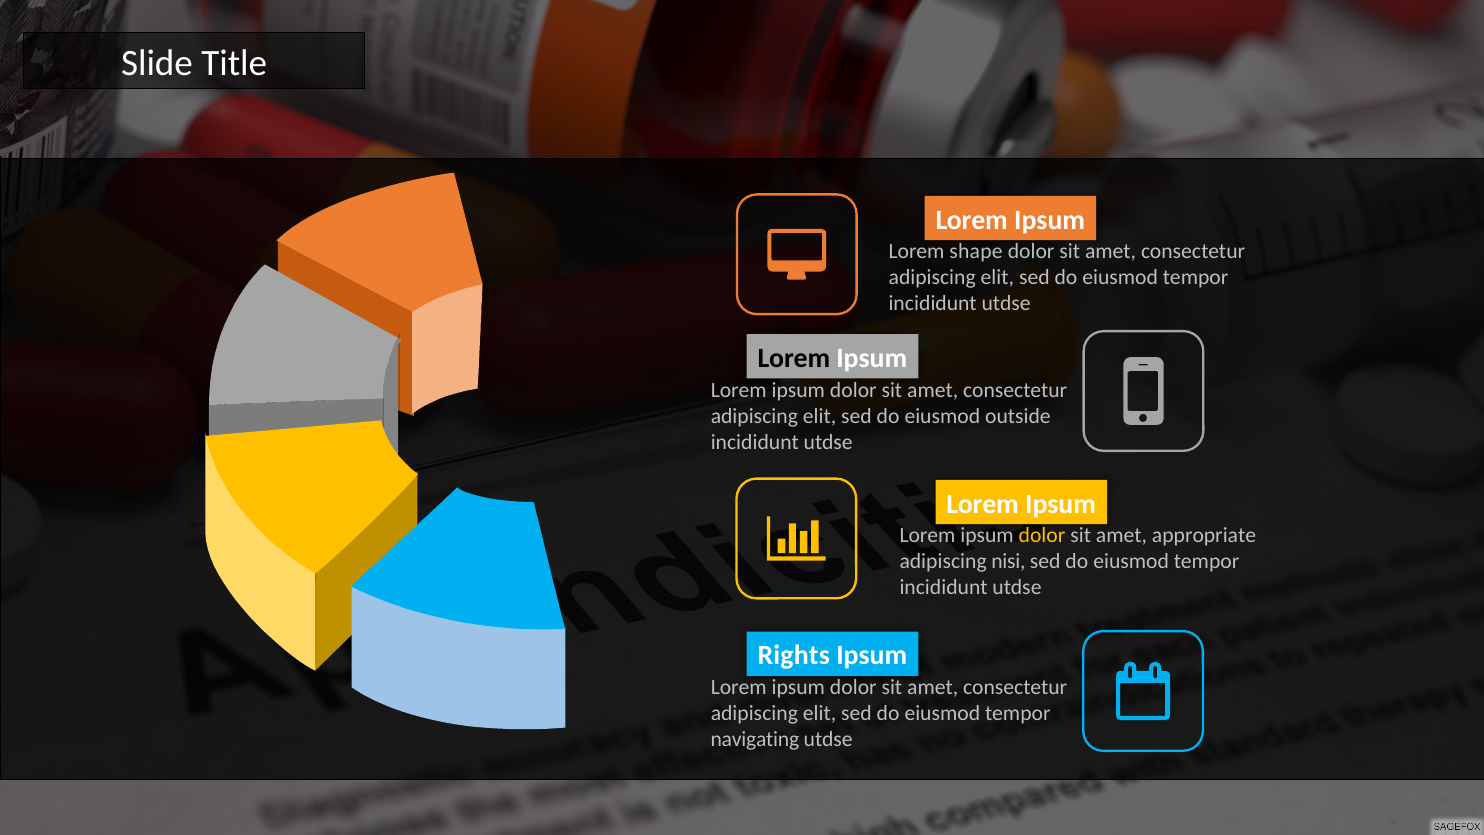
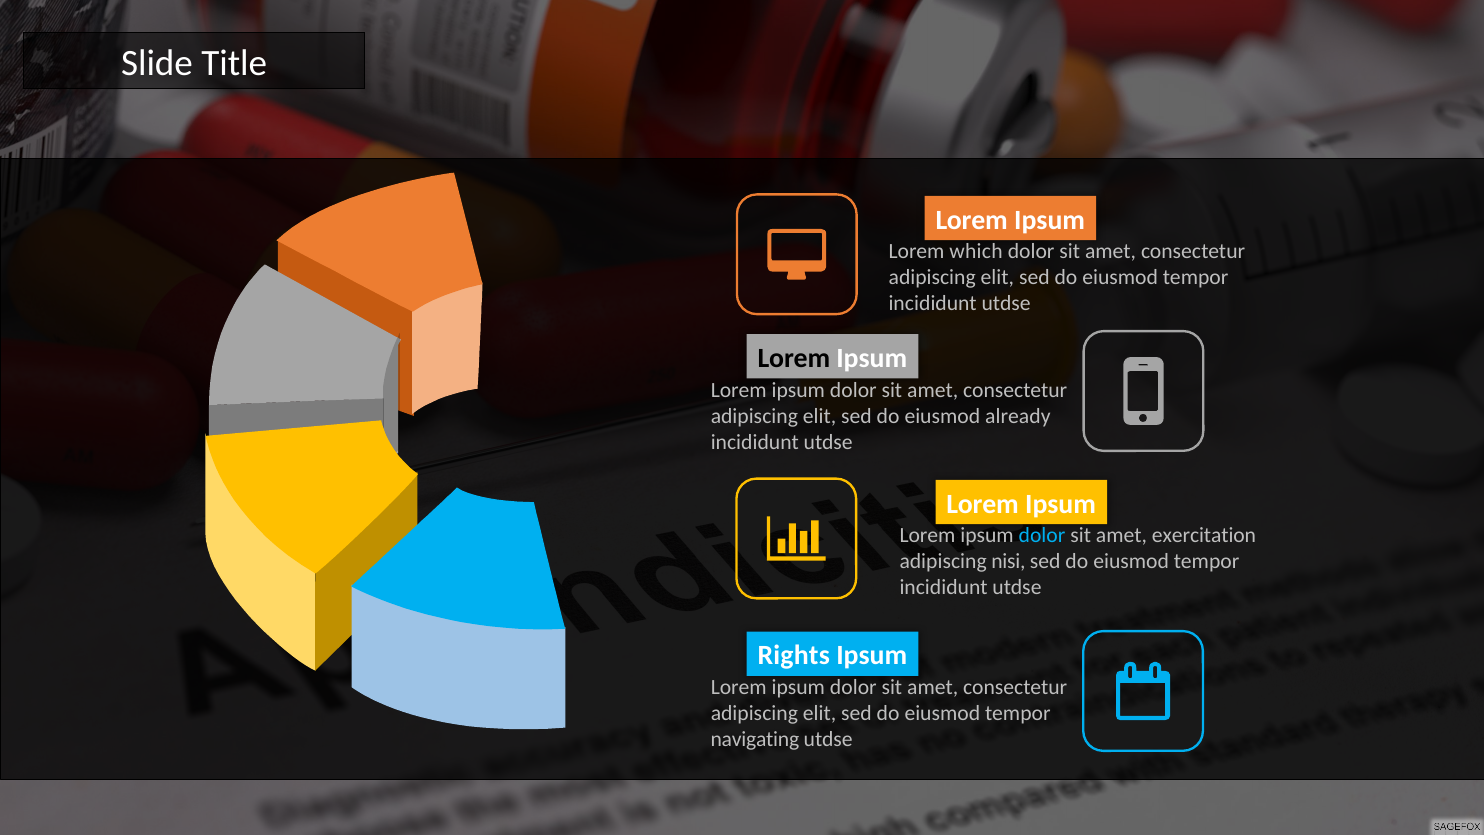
shape: shape -> which (976, 252)
outside: outside -> already (1018, 416)
dolor colour: yellow -> light blue (1042, 536)
appropriate: appropriate -> exercitation (1204, 536)
